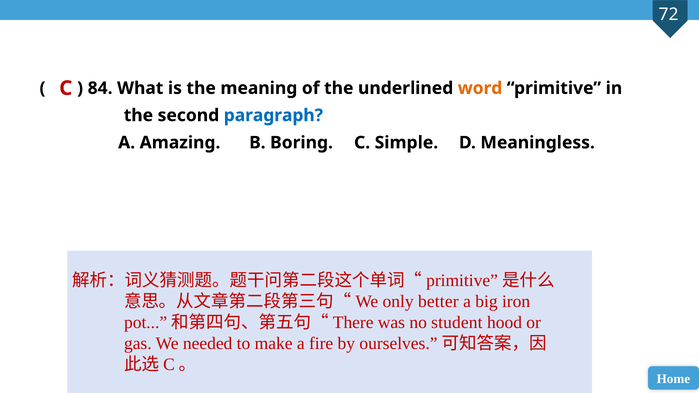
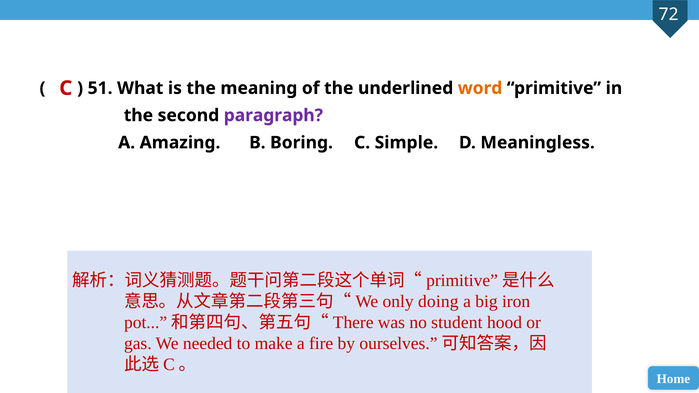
84: 84 -> 51 (100, 88)
paragraph colour: blue -> purple (273, 115)
better: better -> doing (438, 302)
